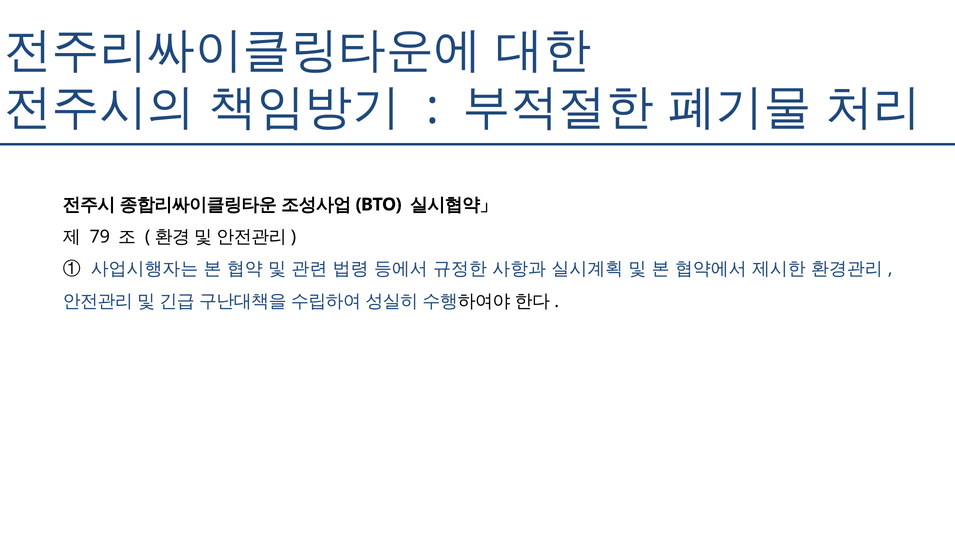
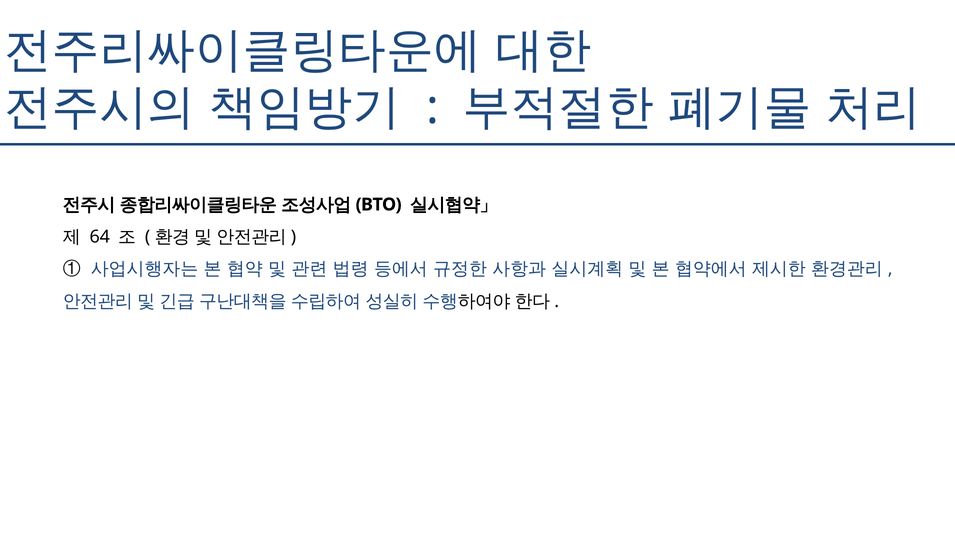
79: 79 -> 64 (100, 237)
